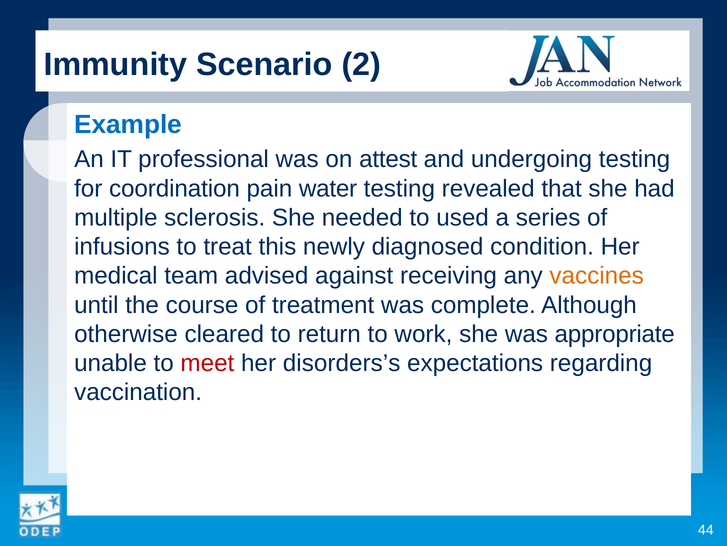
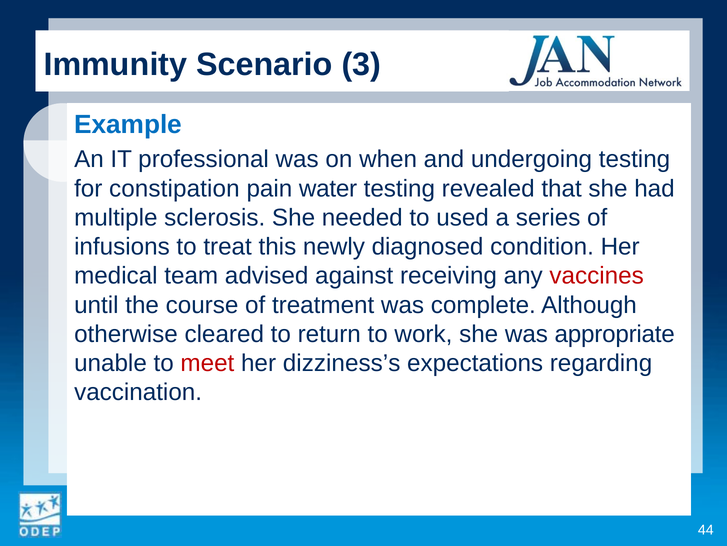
2: 2 -> 3 (361, 65)
attest: attest -> when (388, 159)
coordination: coordination -> constipation (174, 188)
vaccines colour: orange -> red (597, 276)
disorders’s: disorders’s -> dizziness’s (342, 363)
